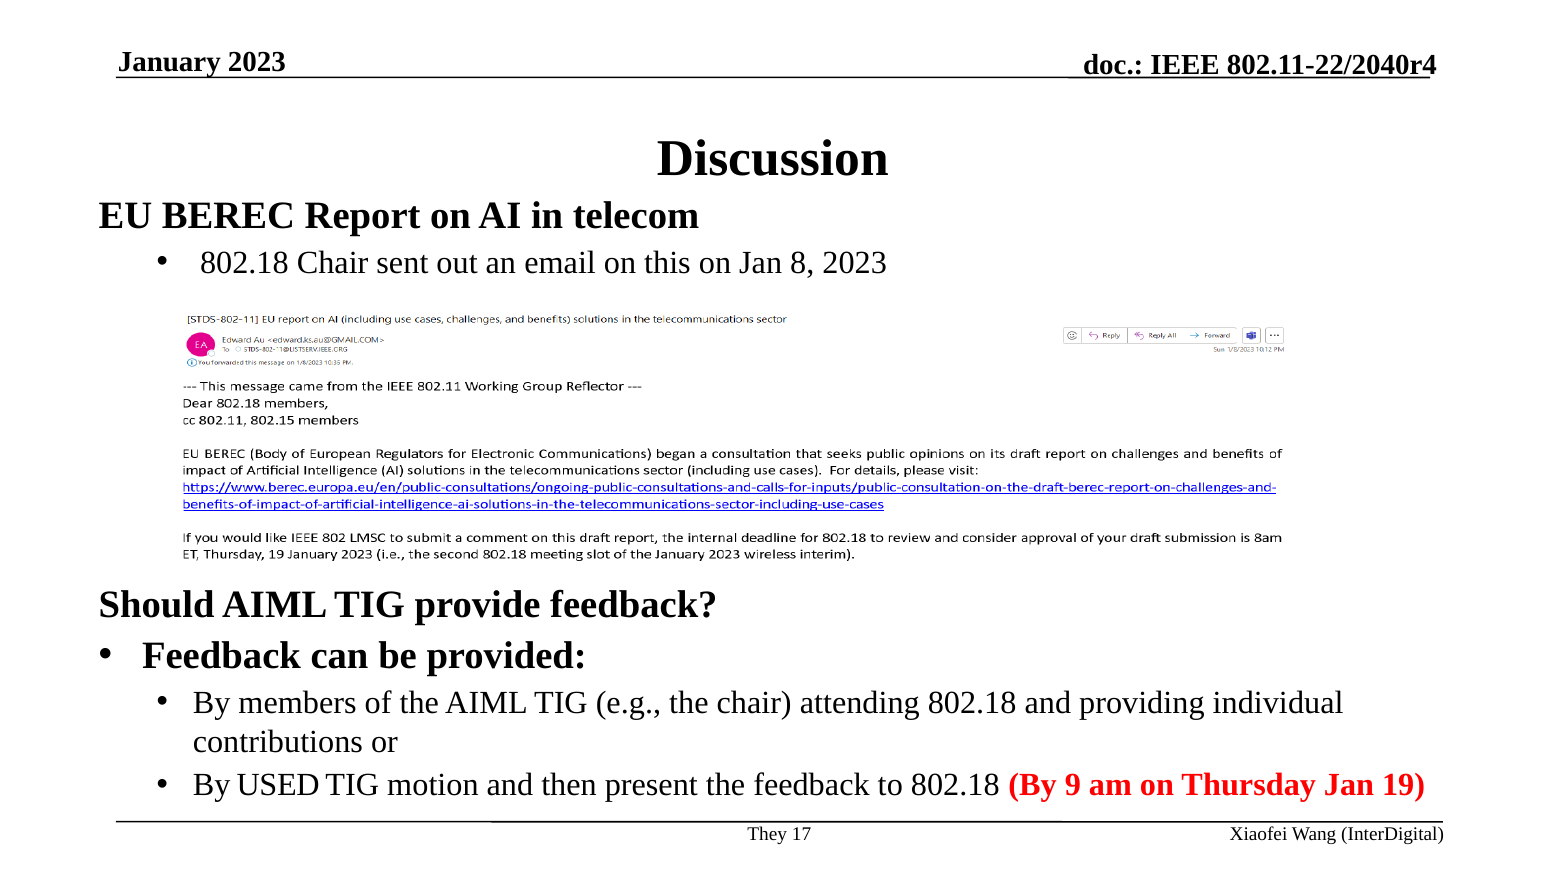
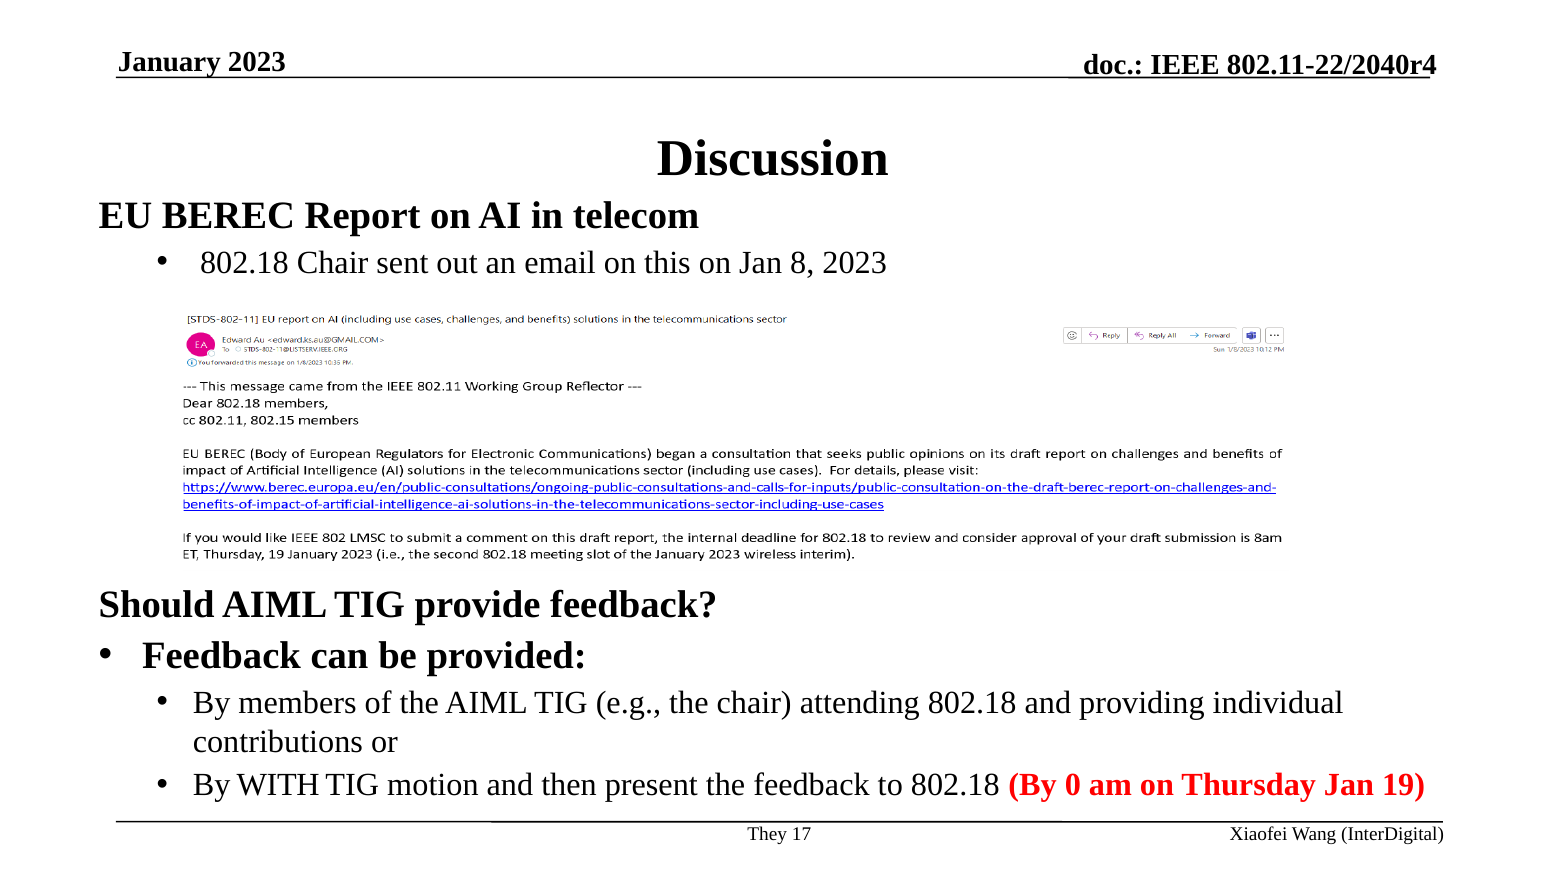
USED: USED -> WITH (278, 785)
9: 9 -> 0 (1073, 785)
